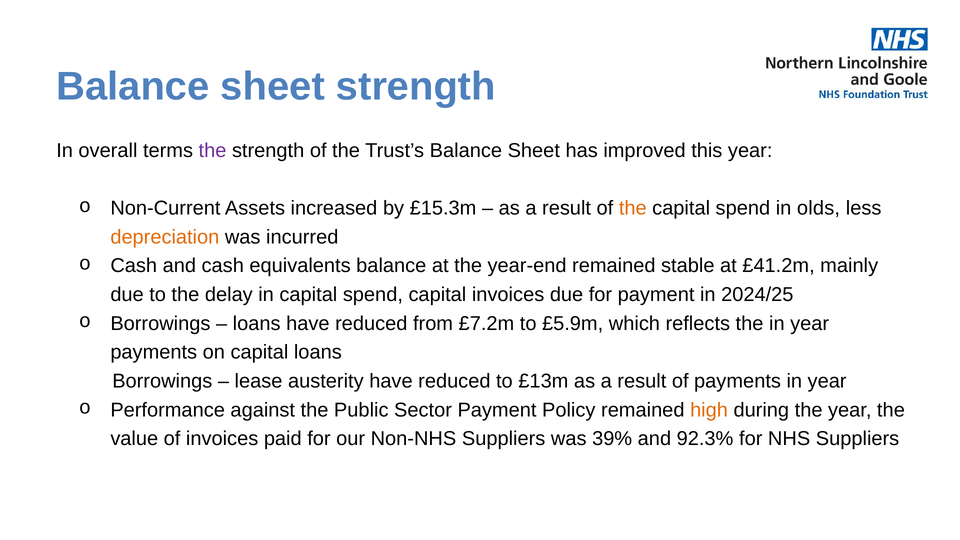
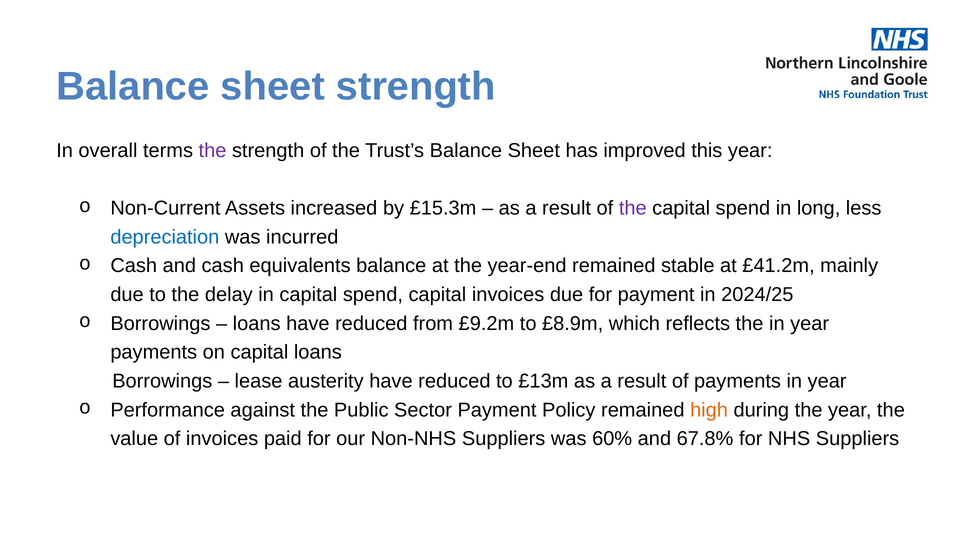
the colour: orange -> purple (633, 208)
olds: olds -> long (819, 208)
depreciation colour: orange -> blue (165, 237)
£7.2m: £7.2m -> £9.2m (486, 324)
£5.9m: £5.9m -> £8.9m (573, 324)
39%: 39% -> 60% (612, 439)
92.3%: 92.3% -> 67.8% (705, 439)
